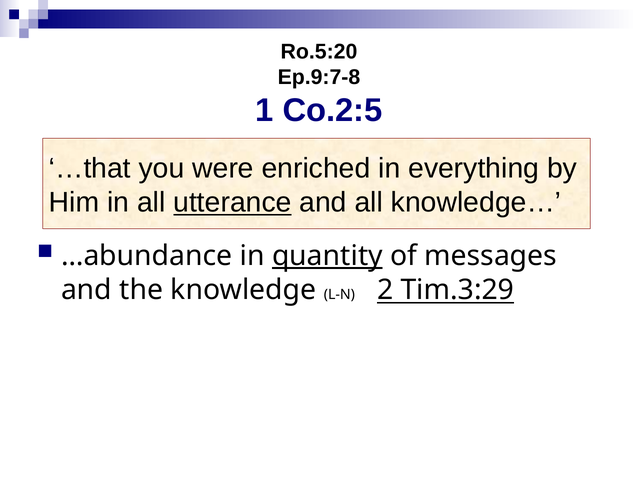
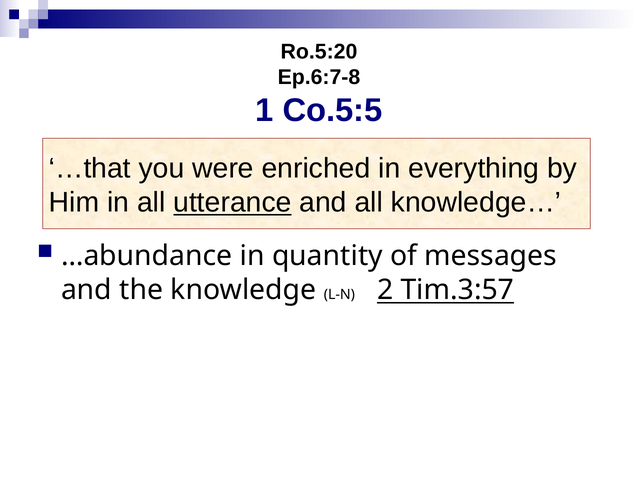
Ep.9:7-8: Ep.9:7-8 -> Ep.6:7-8 (319, 77)
Co.2:5: Co.2:5 -> Co.5:5 (333, 110)
quantity underline: present -> none (327, 255)
Tim.3:29: Tim.3:29 -> Tim.3:57 (457, 289)
